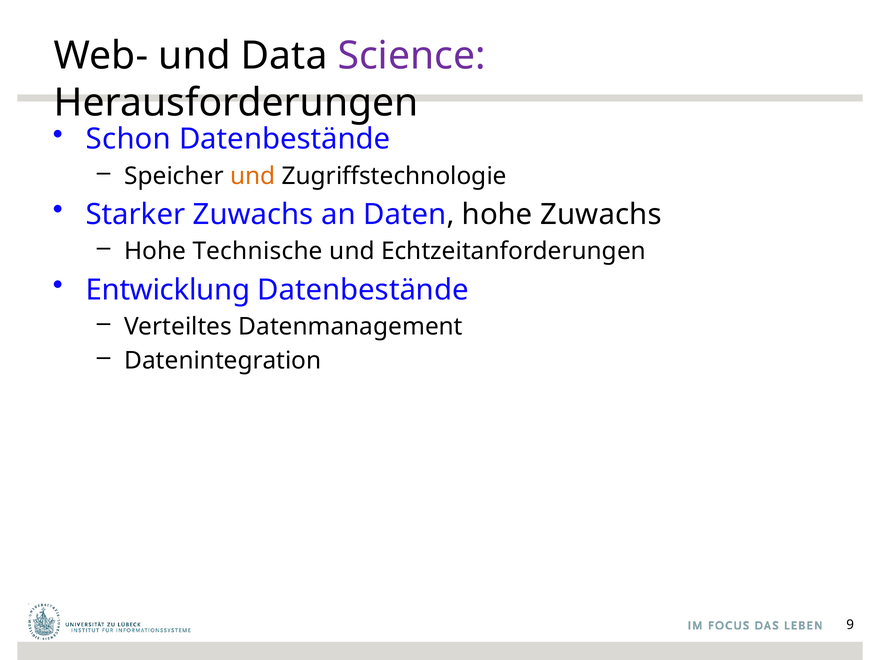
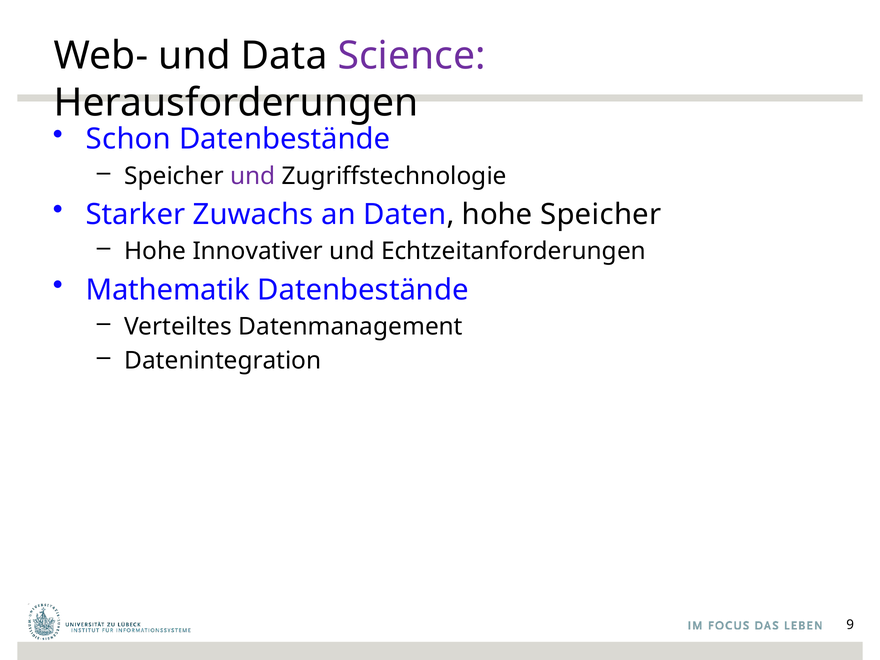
und colour: orange -> purple (253, 176)
hohe Zuwachs: Zuwachs -> Speicher (601, 215)
Technische: Technische -> Innovativer (258, 251)
Entwicklung: Entwicklung -> Mathematik (168, 290)
